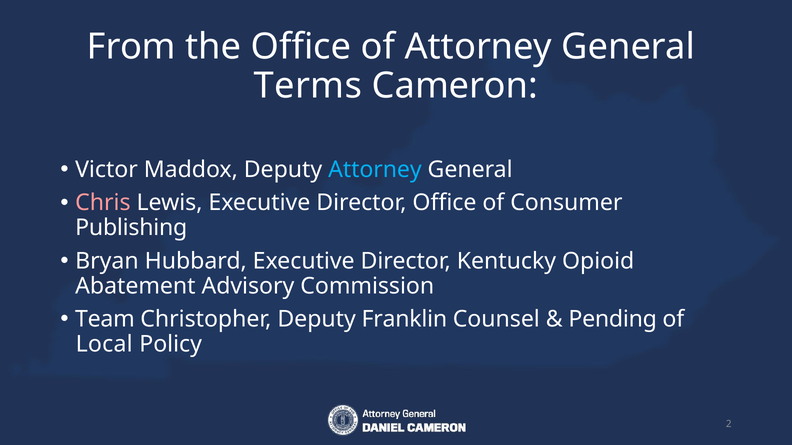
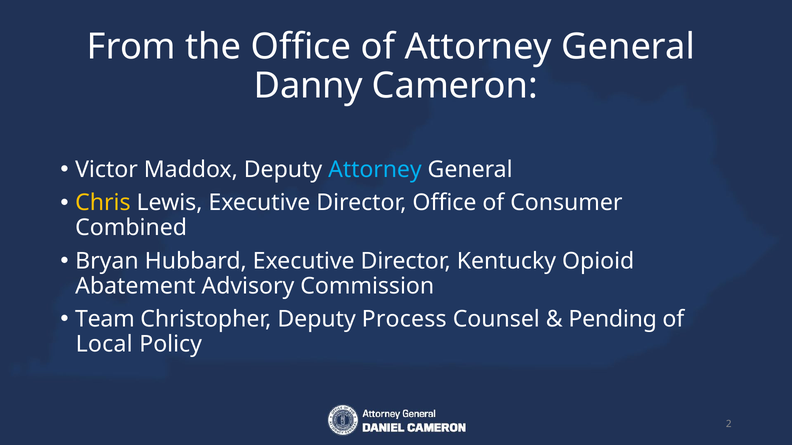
Terms: Terms -> Danny (308, 86)
Chris colour: pink -> yellow (103, 203)
Publishing: Publishing -> Combined (131, 228)
Franklin: Franklin -> Process (404, 319)
